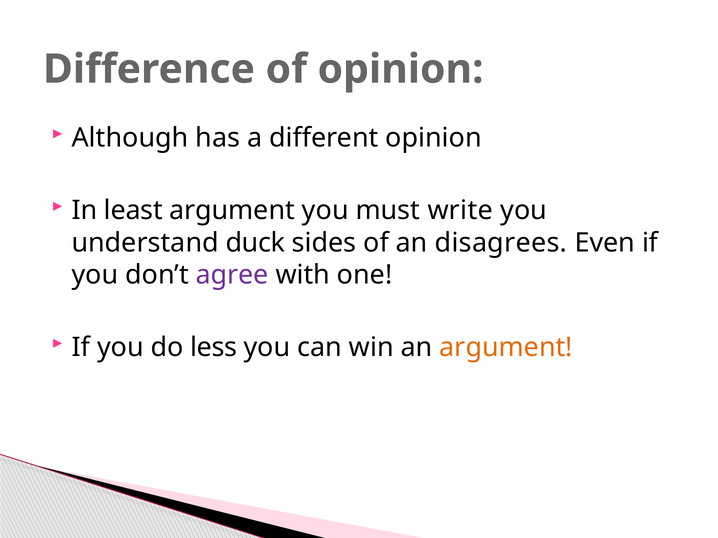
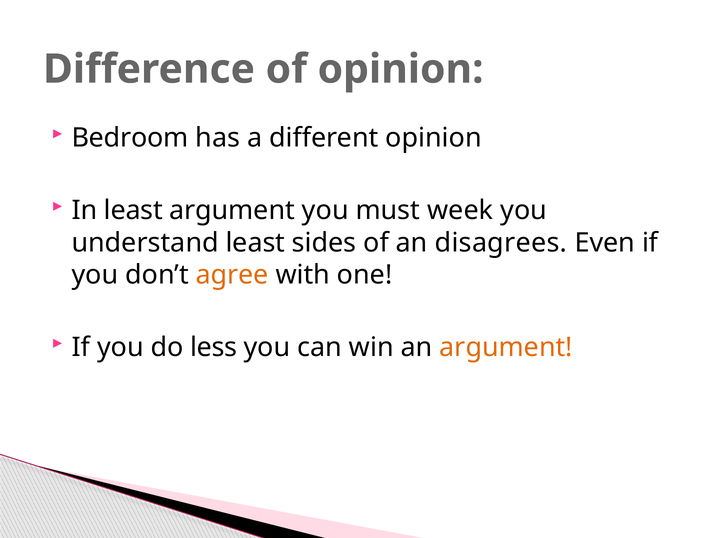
Although: Although -> Bedroom (130, 138)
write: write -> week (460, 211)
understand duck: duck -> least (255, 243)
agree colour: purple -> orange (232, 275)
